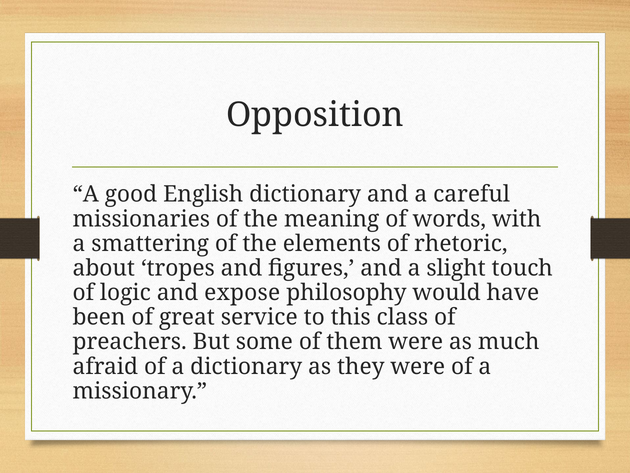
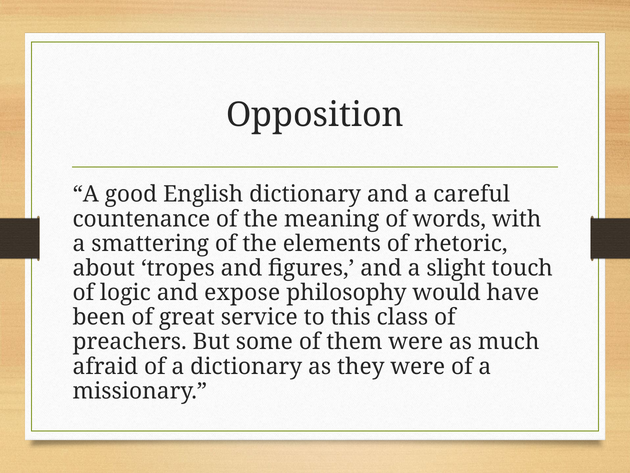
missionaries: missionaries -> countenance (141, 219)
